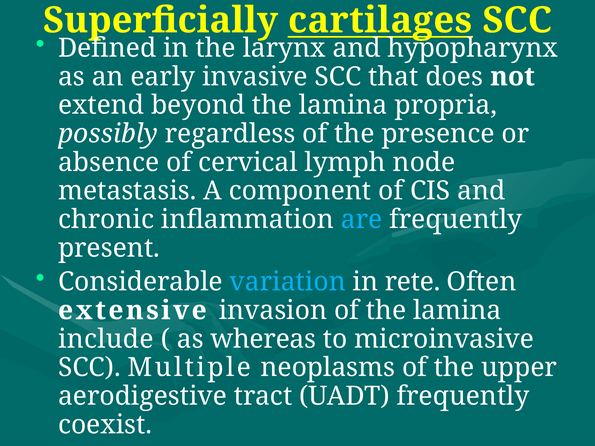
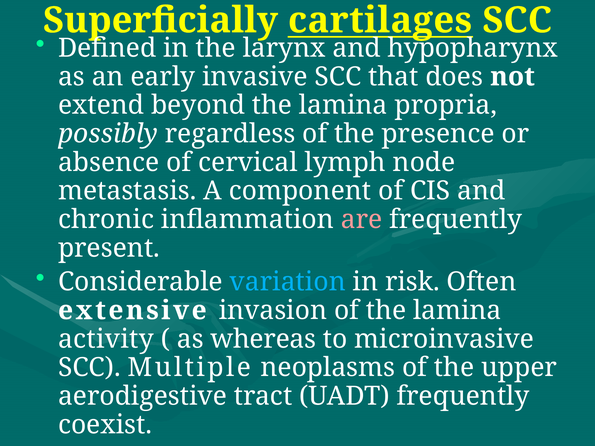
are colour: light blue -> pink (362, 220)
rete: rete -> risk (412, 282)
include: include -> activity (106, 339)
